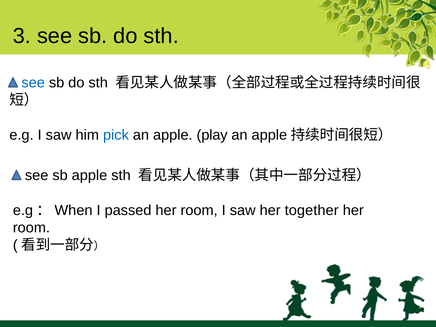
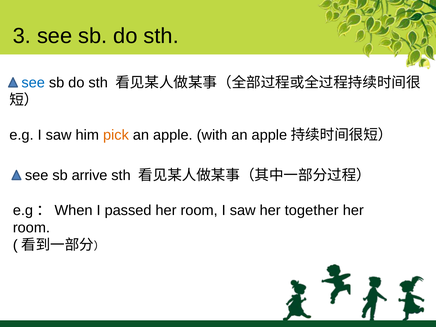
pick colour: blue -> orange (116, 135)
play: play -> with (212, 135)
sb apple: apple -> arrive (90, 175)
